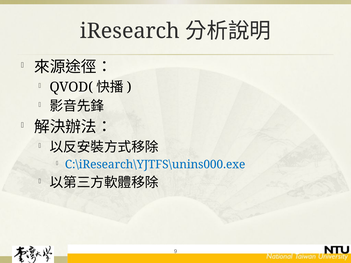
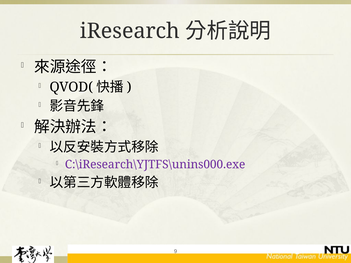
C:\iResearch\YJTFS\unins000.exe colour: blue -> purple (155, 165)
